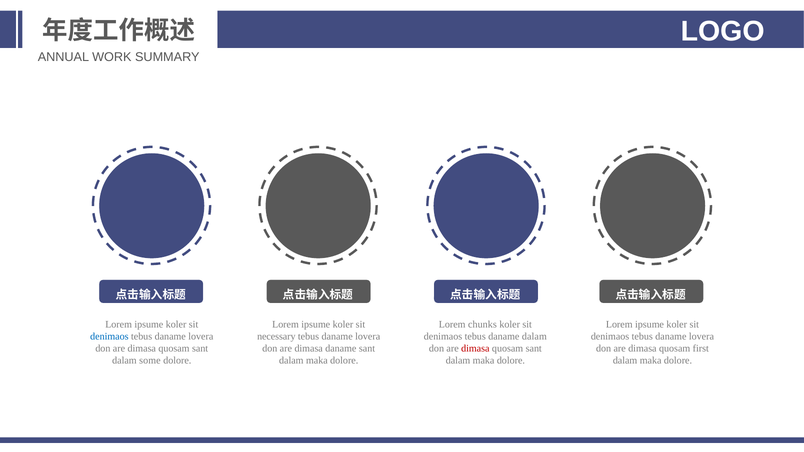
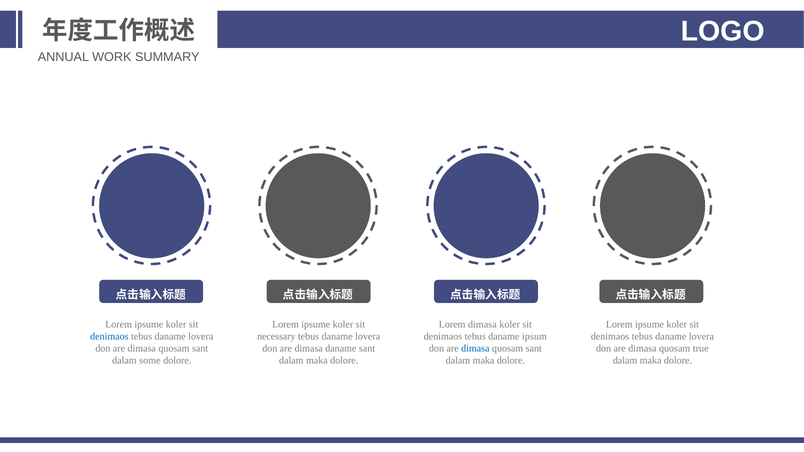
Lorem chunks: chunks -> dimasa (482, 325)
daname dalam: dalam -> ipsum (534, 337)
dimasa colour: red -> blue (475, 349)
first: first -> true (701, 349)
